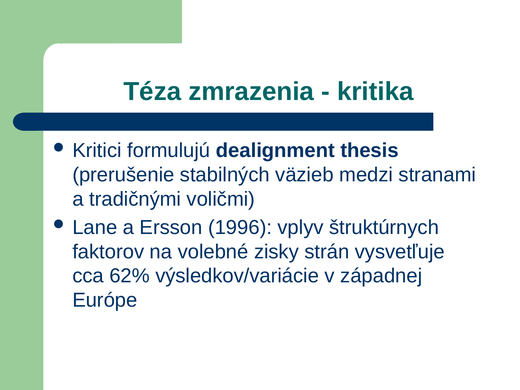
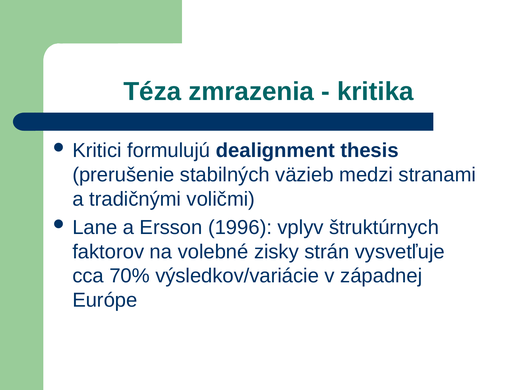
62%: 62% -> 70% (130, 276)
